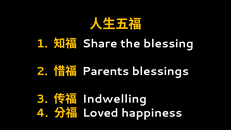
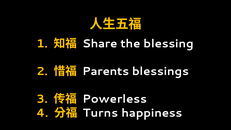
Indwelling: Indwelling -> Powerless (115, 99)
Loved: Loved -> Turns (100, 113)
